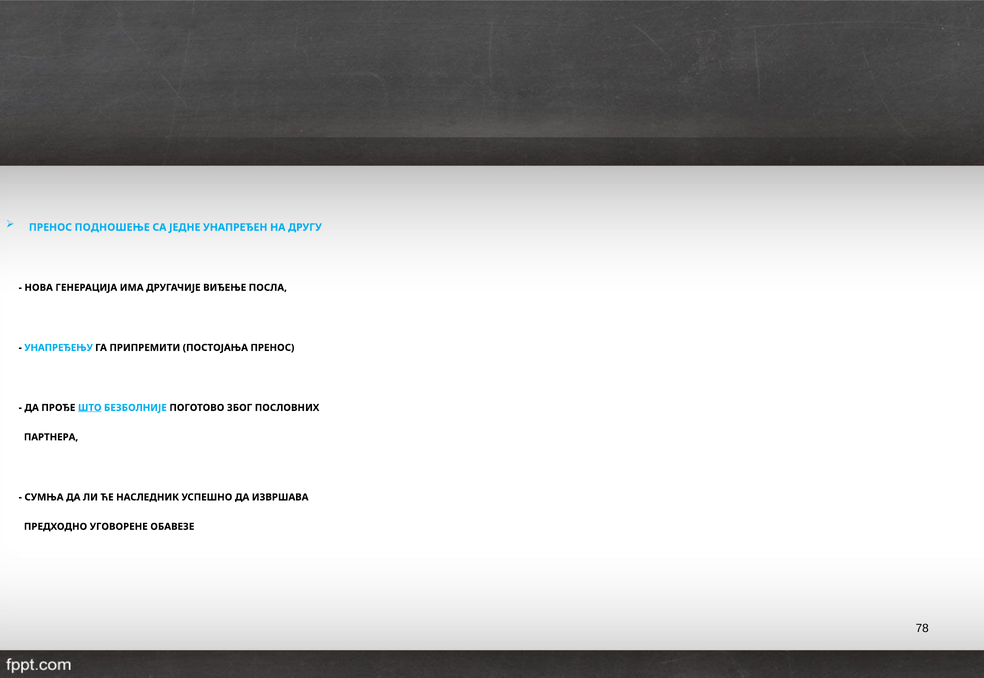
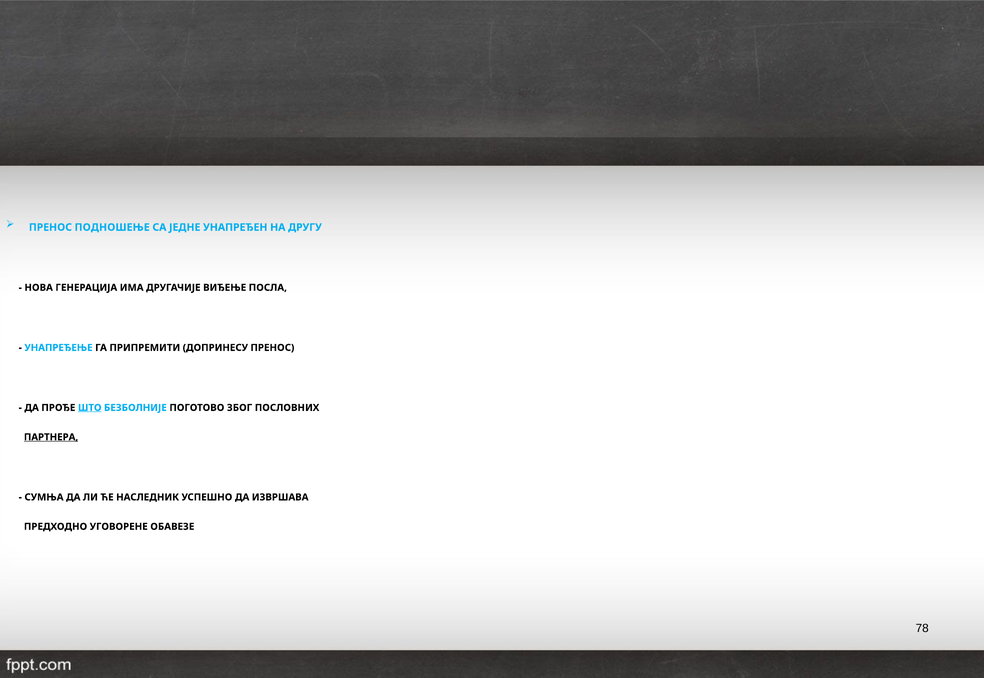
УНАПРЕЂЕЊУ: УНАПРЕЂЕЊУ -> УНАПРЕЂЕЊЕ (59, 348)
ПОСТОЈАЊА: ПОСТОЈАЊА -> ДОПРИНЕСУ (215, 348)
ПАРТНЕРА underline: none -> present (51, 437)
